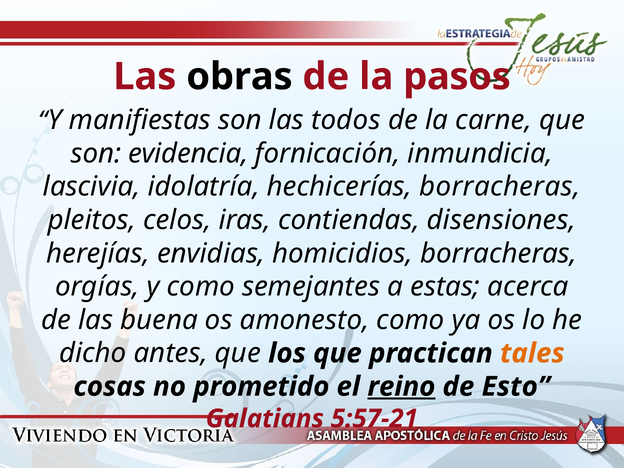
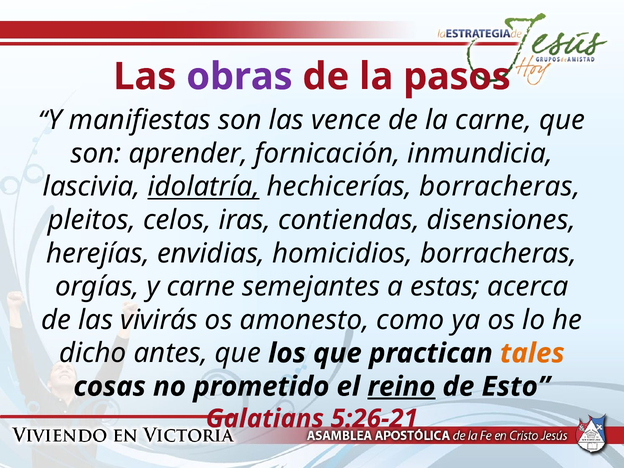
obras colour: black -> purple (239, 77)
todos: todos -> vence (346, 120)
evidencia: evidencia -> aprender (188, 154)
idolatría underline: none -> present (204, 187)
y como: como -> carne (201, 287)
buena: buena -> vivirás (159, 320)
5:57-21: 5:57-21 -> 5:26-21 (374, 419)
